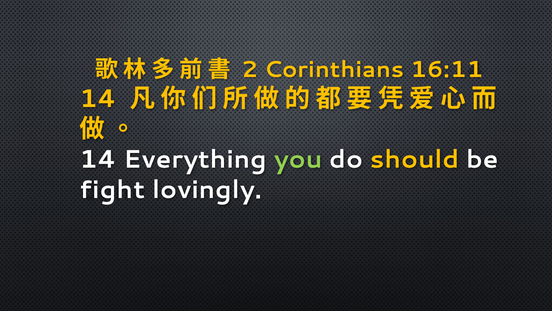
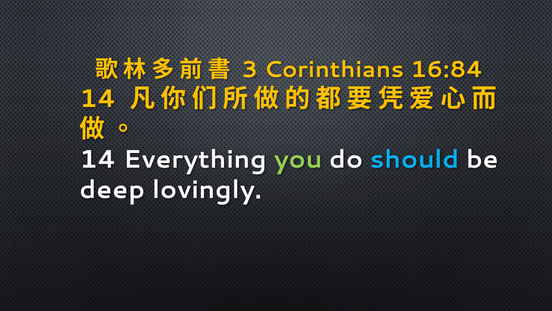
2: 2 -> 3 (250, 69)
16:11: 16:11 -> 16:84 (447, 69)
should colour: yellow -> light blue (415, 159)
fight: fight -> deep (112, 190)
